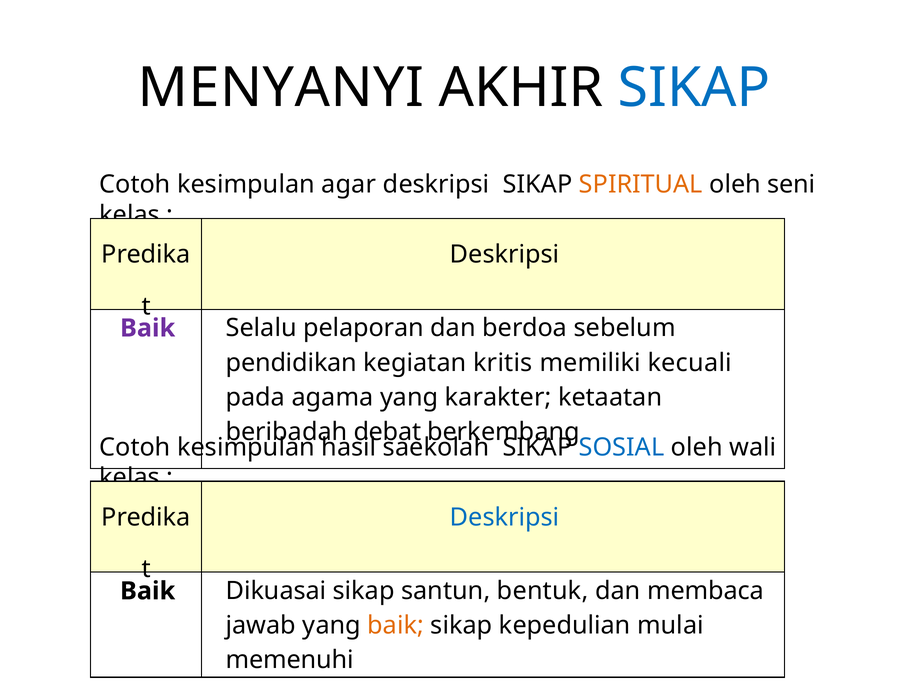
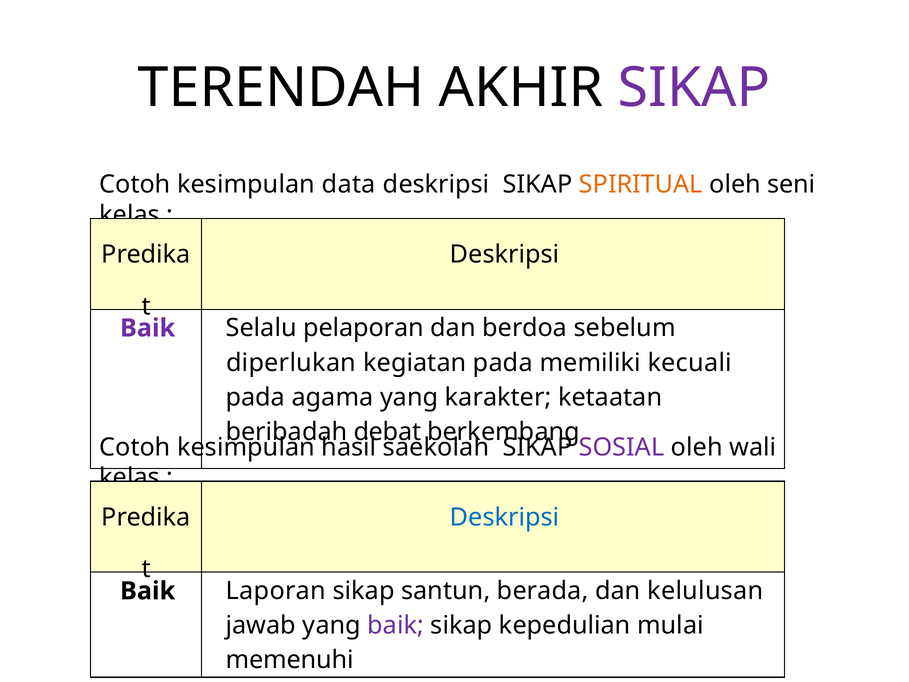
MENYANYI: MENYANYI -> TERENDAH (281, 88)
SIKAP colour: blue -> purple (694, 88)
agar: agar -> data (349, 184)
pendidikan: pendidikan -> diperlukan (291, 363)
kegiatan kritis: kritis -> pada (503, 363)
SOSIAL colour: blue -> purple (622, 447)
Dikuasai: Dikuasai -> Laporan (276, 591)
bentuk: bentuk -> berada (543, 591)
membaca: membaca -> kelulusan (705, 591)
baik colour: orange -> purple (396, 625)
